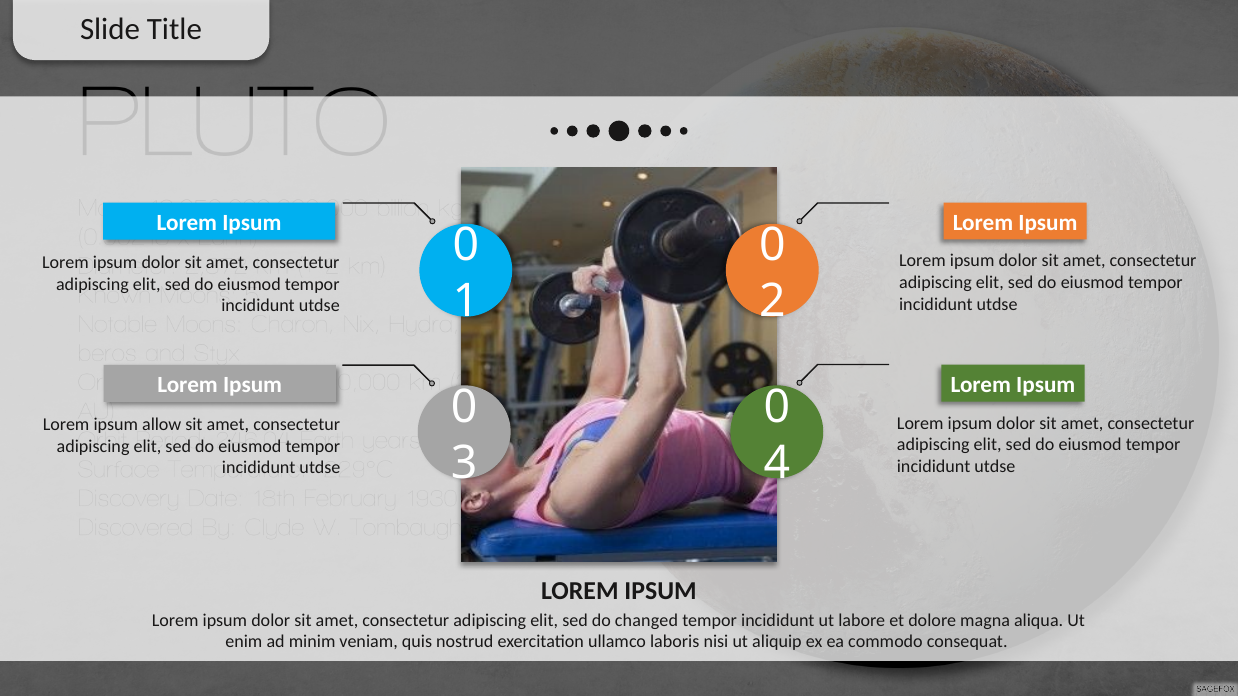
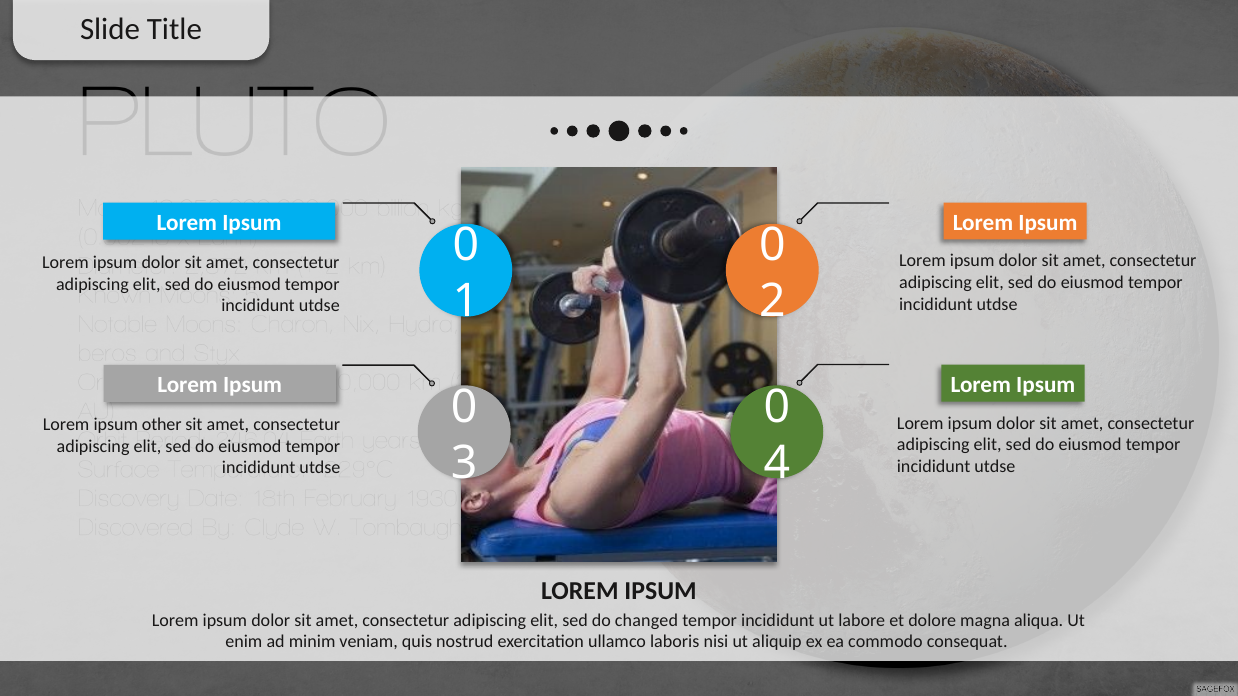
allow: allow -> other (162, 425)
